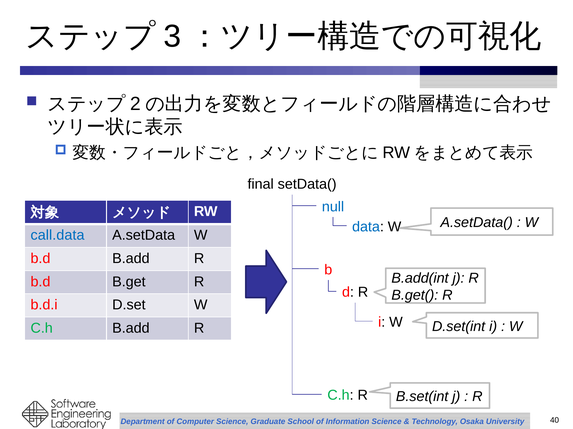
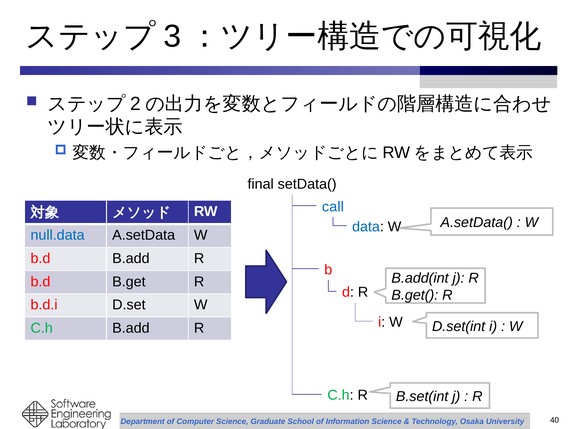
null: null -> call (333, 207)
call.data: call.data -> null.data (58, 236)
